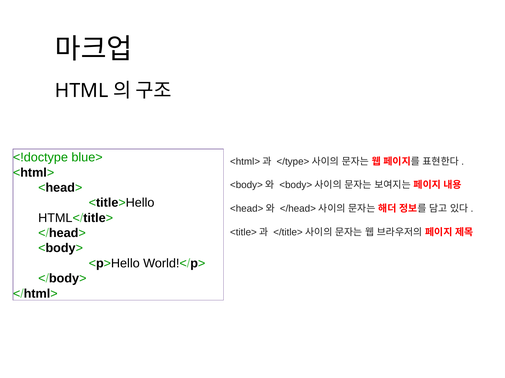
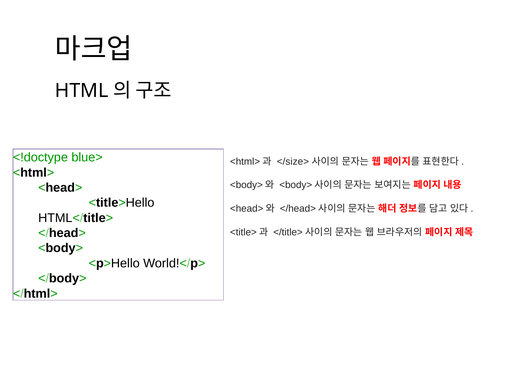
</type>: </type> -> </size> (293, 162)
